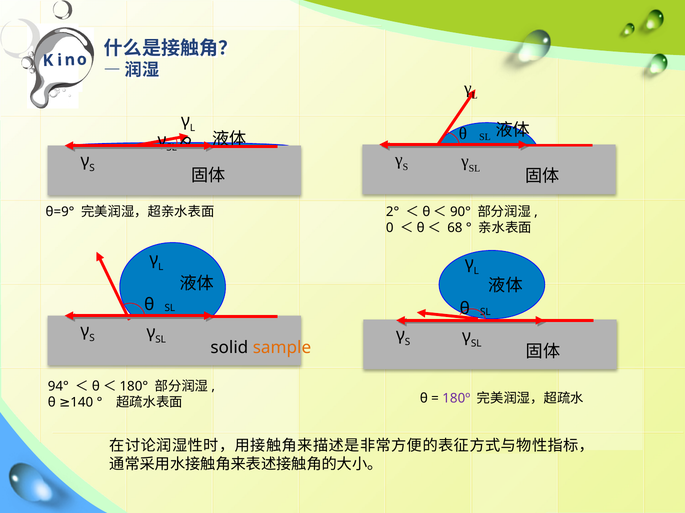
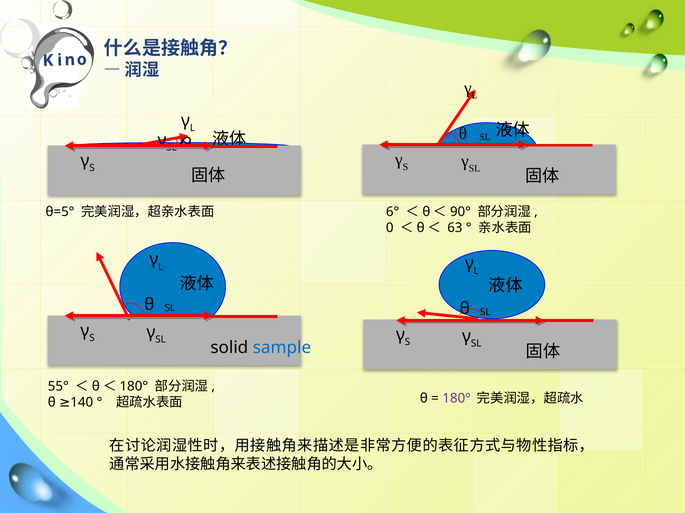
θ=9°: θ=9° -> θ=5° (60, 212)
2°: 2° -> 6° (393, 212)
68: 68 -> 63 (455, 228)
sample colour: orange -> blue (282, 348)
94°: 94° -> 55° (58, 387)
